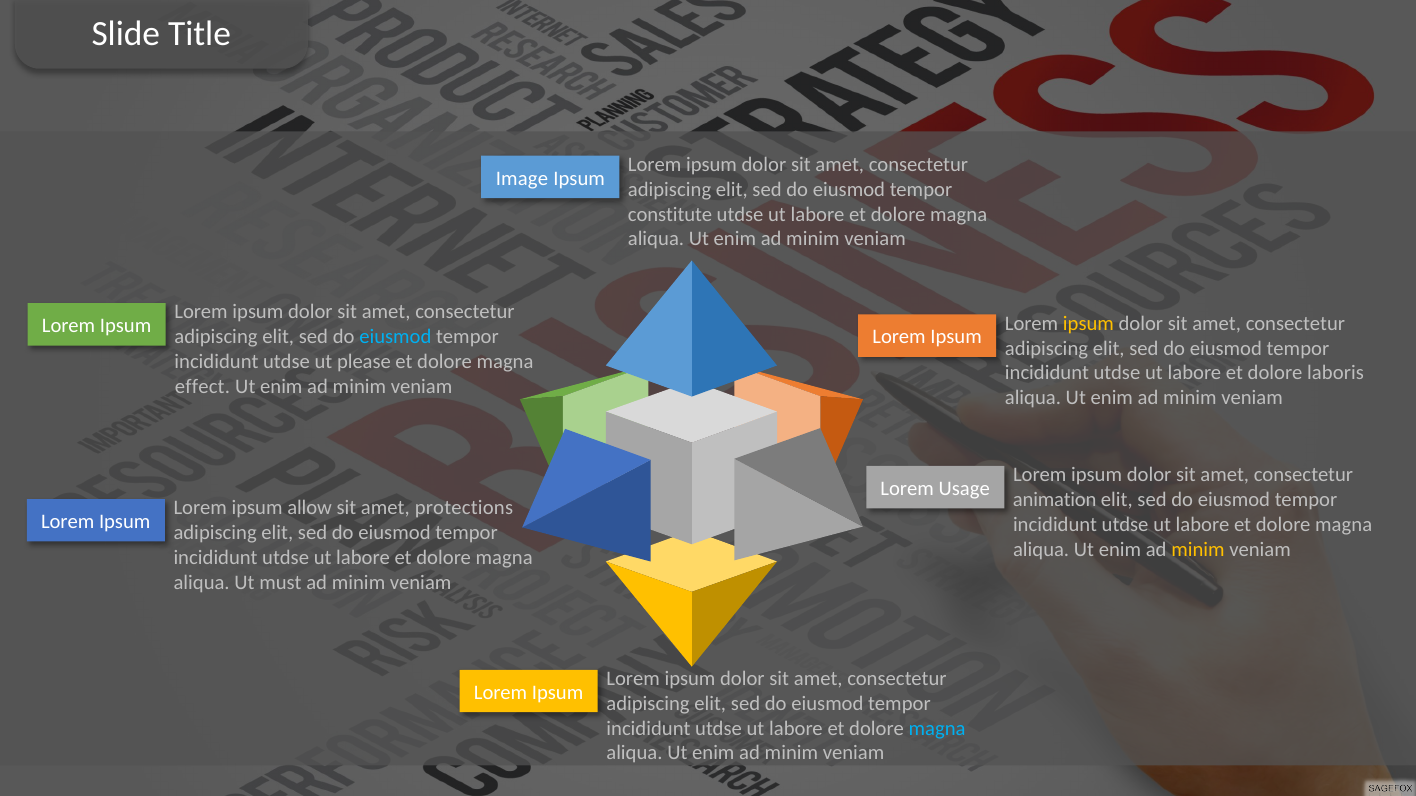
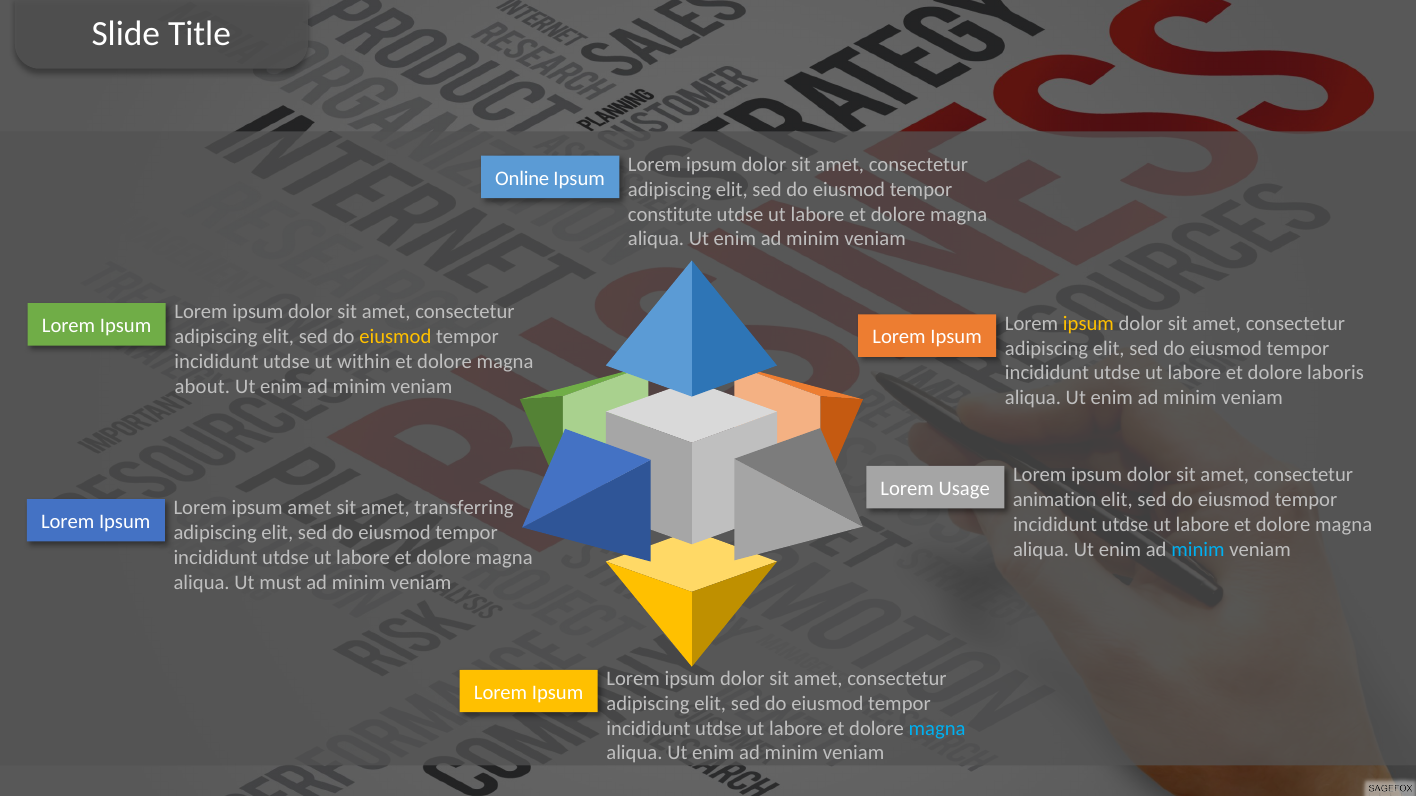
Image: Image -> Online (522, 178)
eiusmod colour: light blue -> yellow (395, 337)
please: please -> within (364, 362)
effect: effect -> about (202, 387)
ipsum allow: allow -> amet (309, 508)
protections: protections -> transferring (464, 508)
minim colour: yellow -> light blue (1198, 550)
